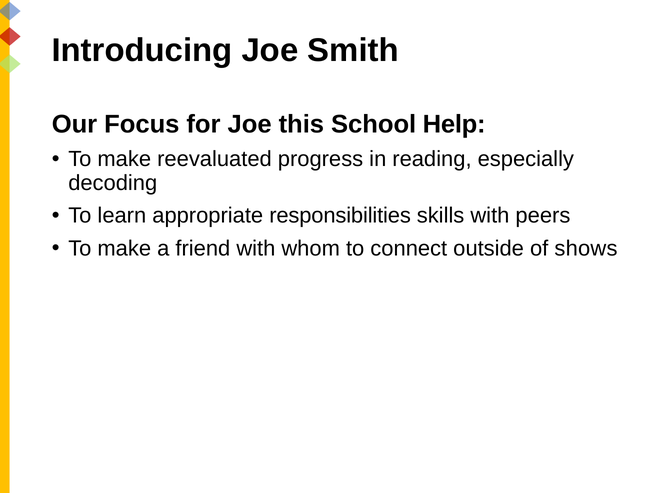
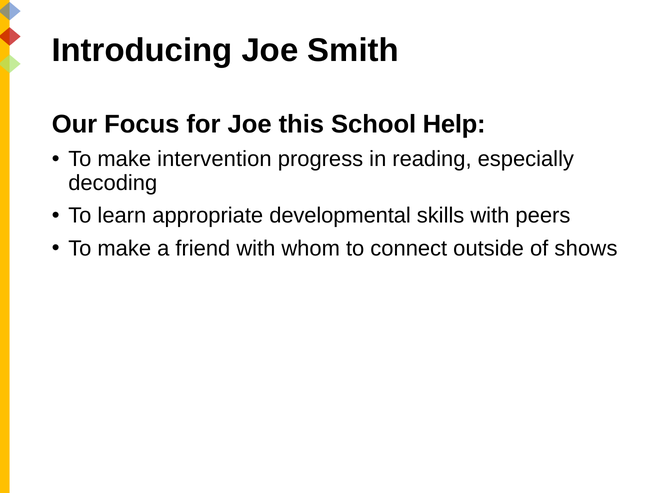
reevaluated: reevaluated -> intervention (214, 159)
responsibilities: responsibilities -> developmental (340, 216)
